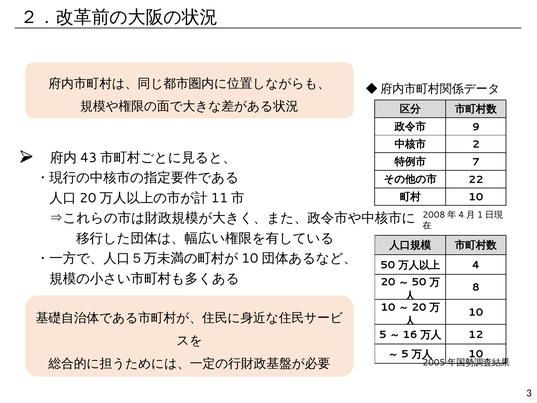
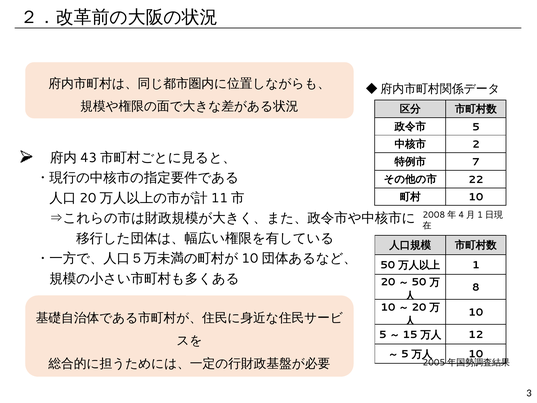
9: 9 -> 5 (476, 127)
4: 4 -> 1 (476, 265)
16: 16 -> 15 (410, 335)
